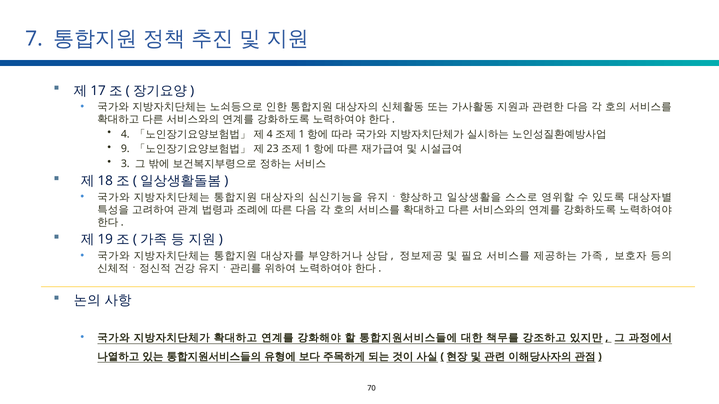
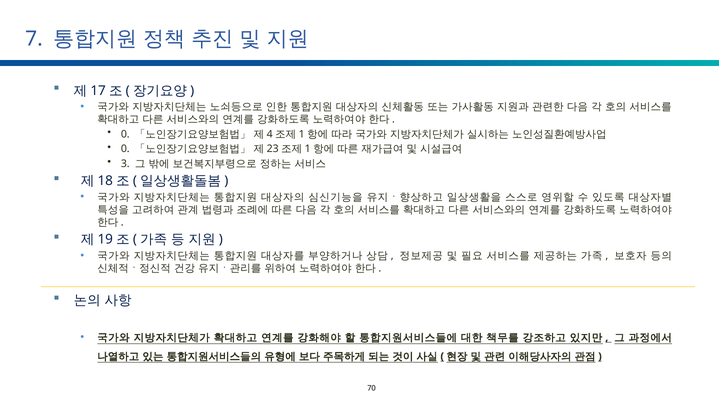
4: 4 -> 0 (125, 134)
9: 9 -> 0 (125, 149)
